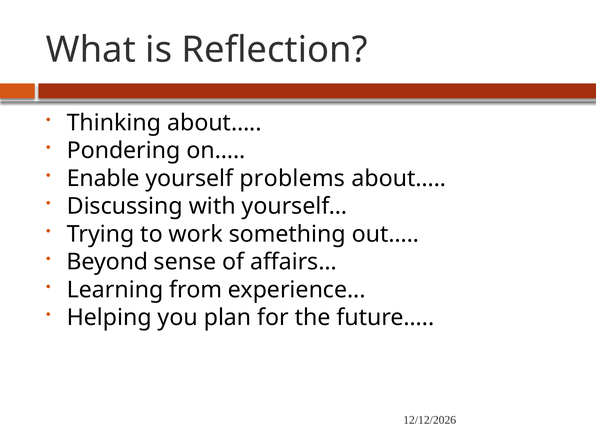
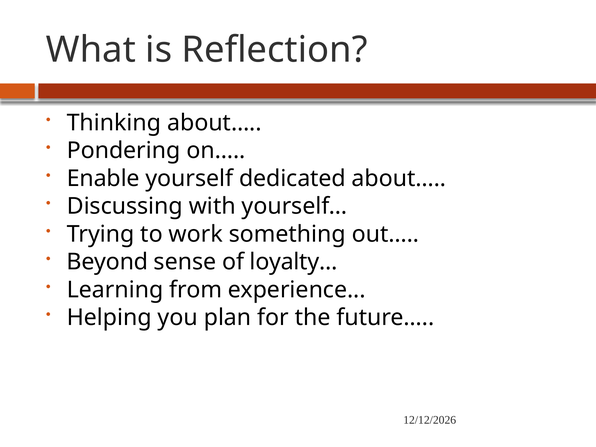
problems: problems -> dedicated (292, 178)
affairs…: affairs… -> loyalty… (293, 262)
